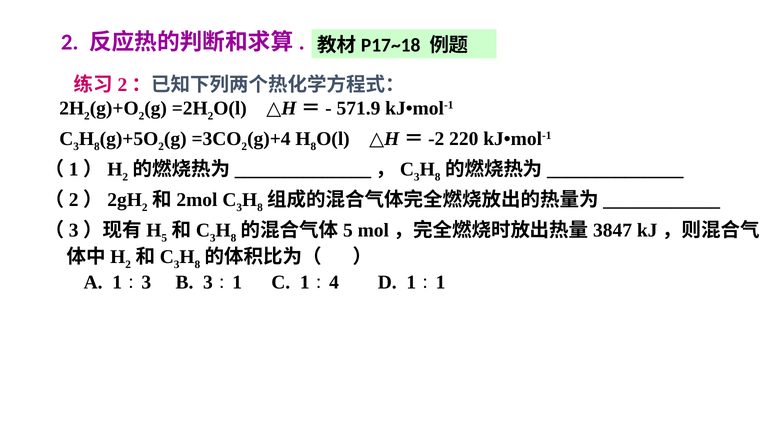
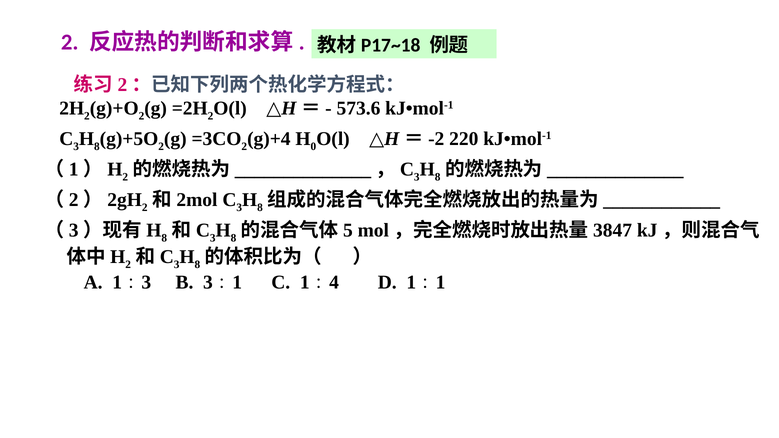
571.9: 571.9 -> 573.6 (358, 108)
8: 8 -> 0 (313, 146)
5: 5 -> 8 (164, 238)
